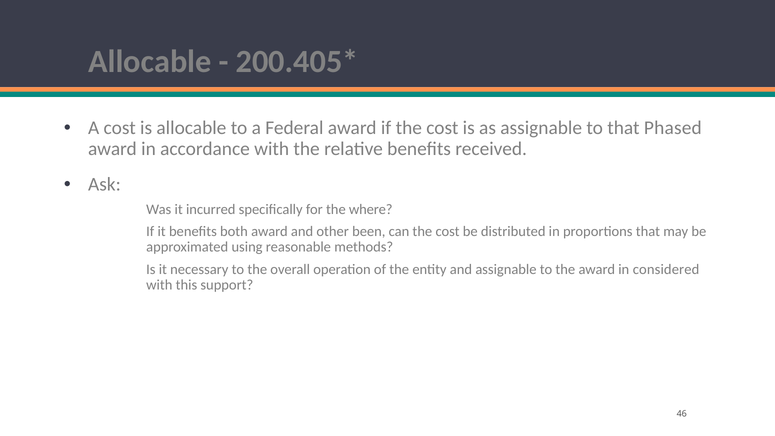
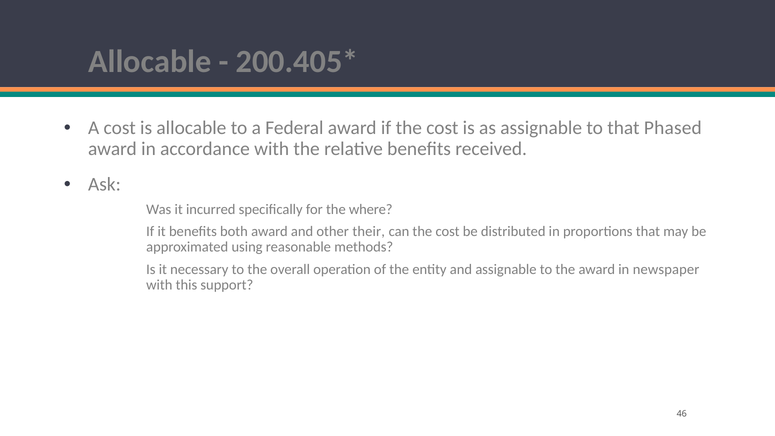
been: been -> their (369, 231)
considered: considered -> newspaper (666, 269)
